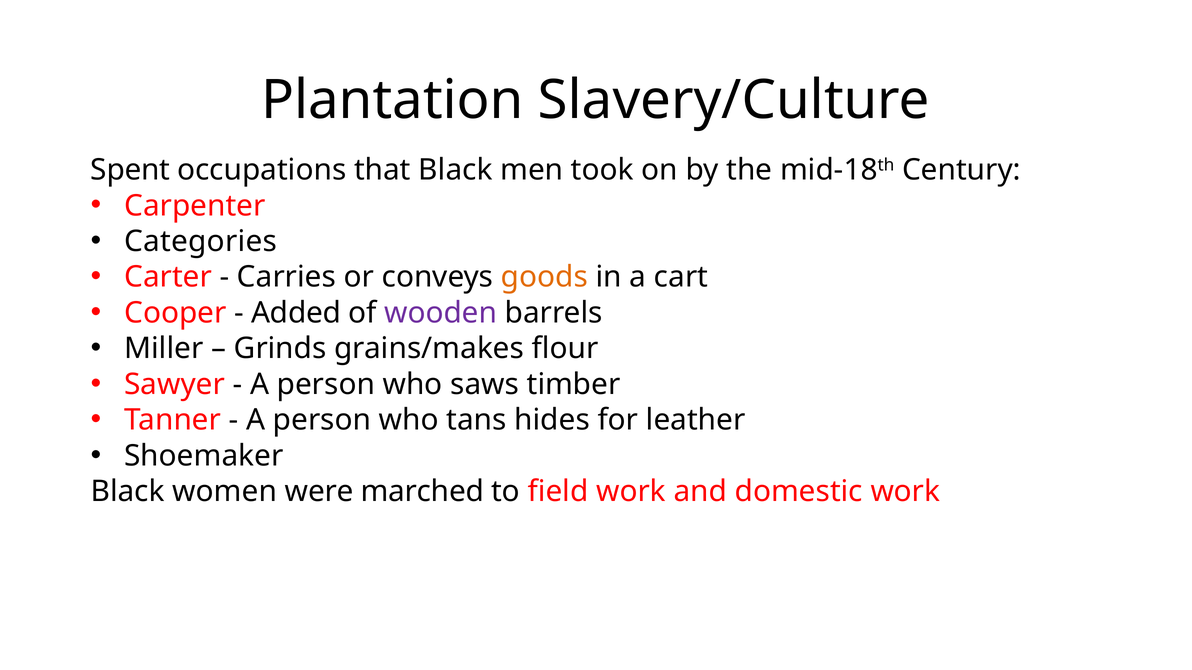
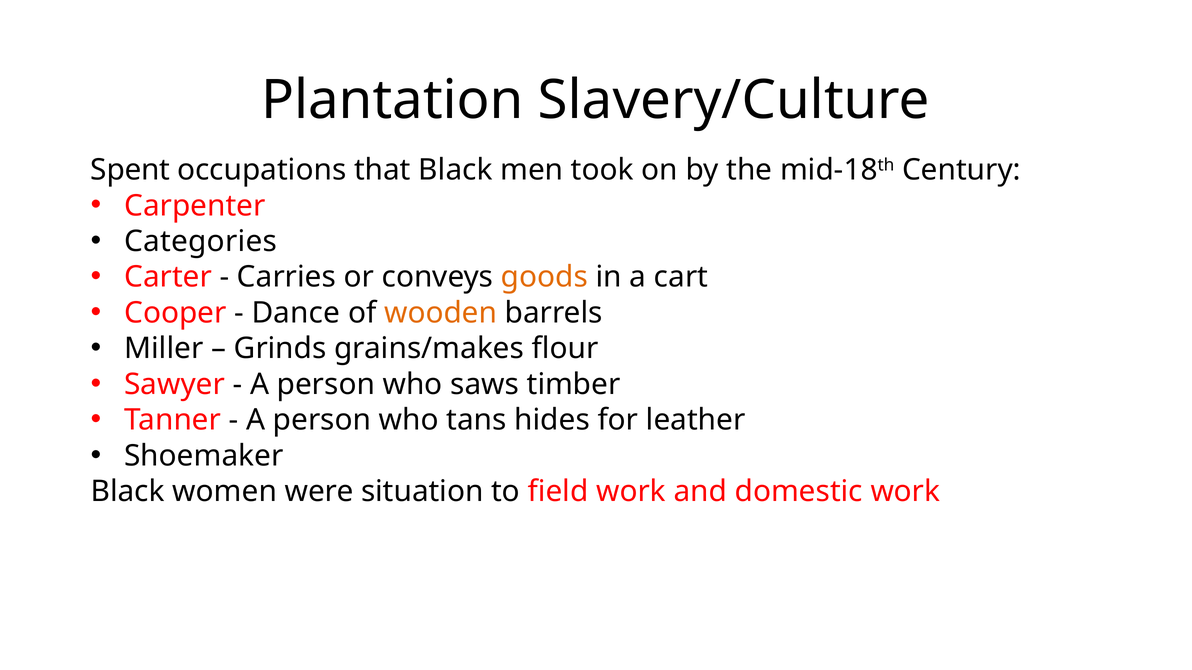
Added: Added -> Dance (296, 313)
wooden colour: purple -> orange (441, 313)
marched: marched -> situation (422, 492)
